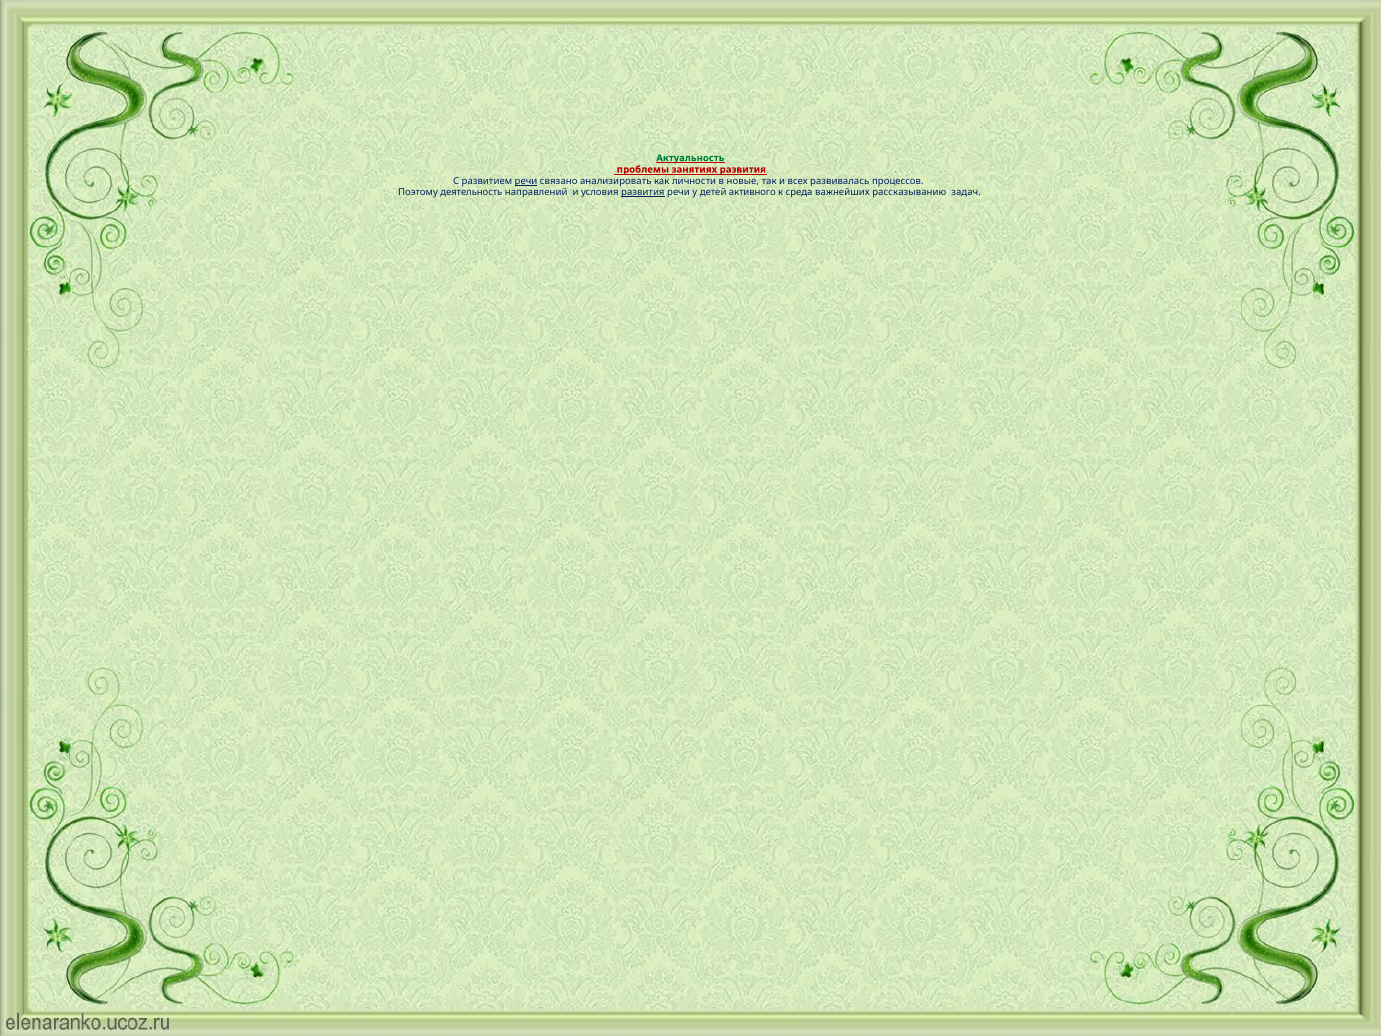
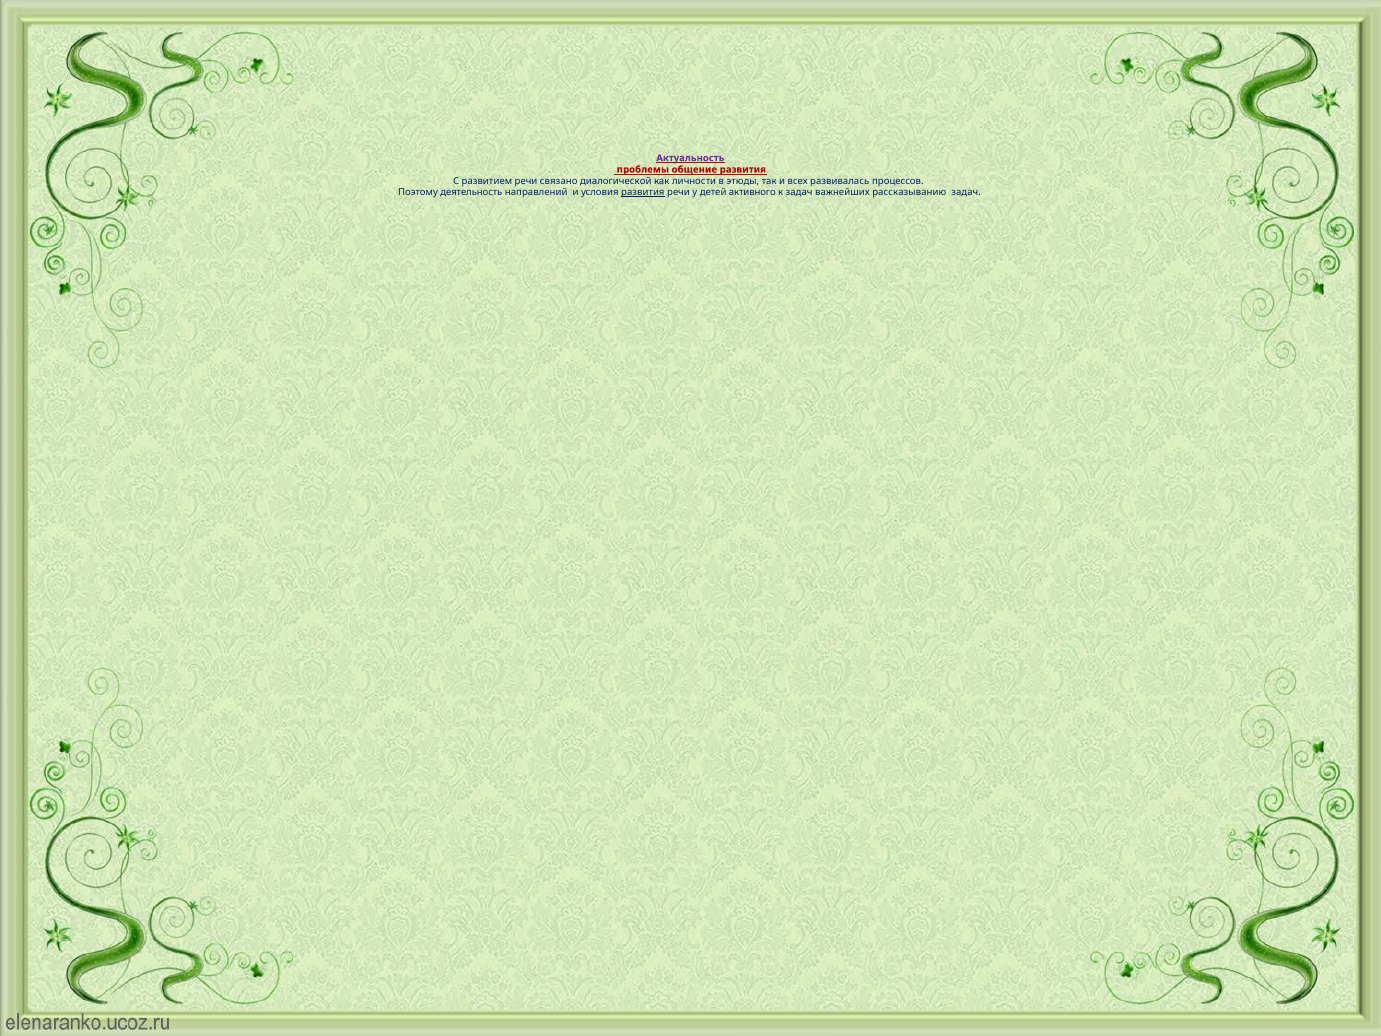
Актуальность colour: green -> purple (690, 158)
занятиях: занятиях -> общение (694, 169)
речи underline: present -> none (526, 181)
анализировать: анализировать -> диалогической (616, 181)
новые: новые -> этюды (743, 181)
к среда: среда -> задач (799, 192)
